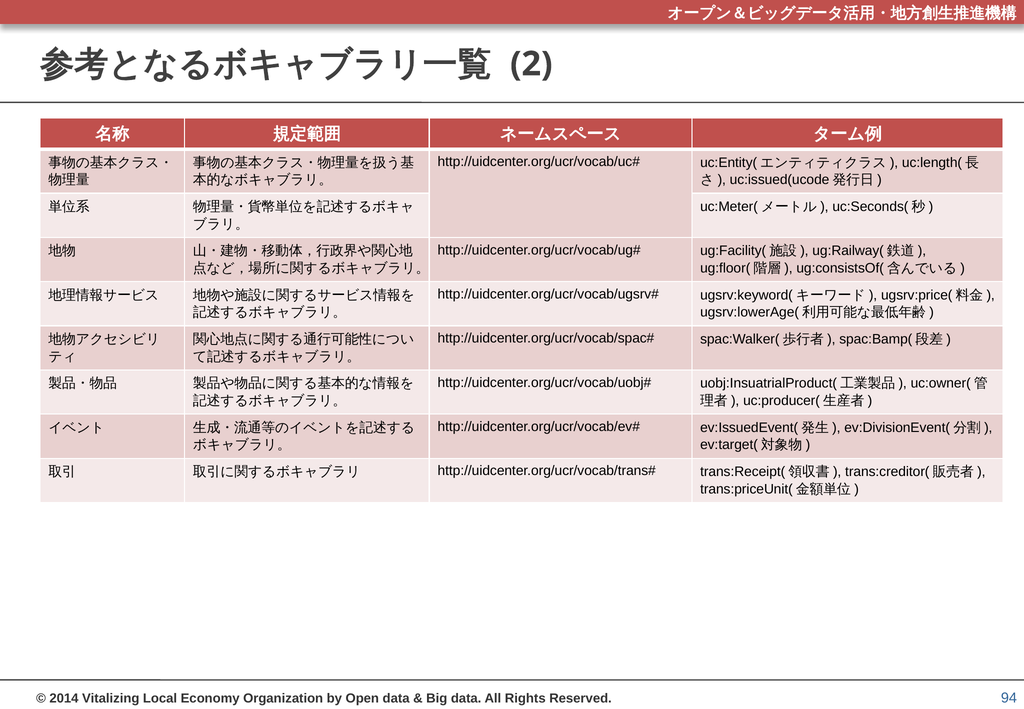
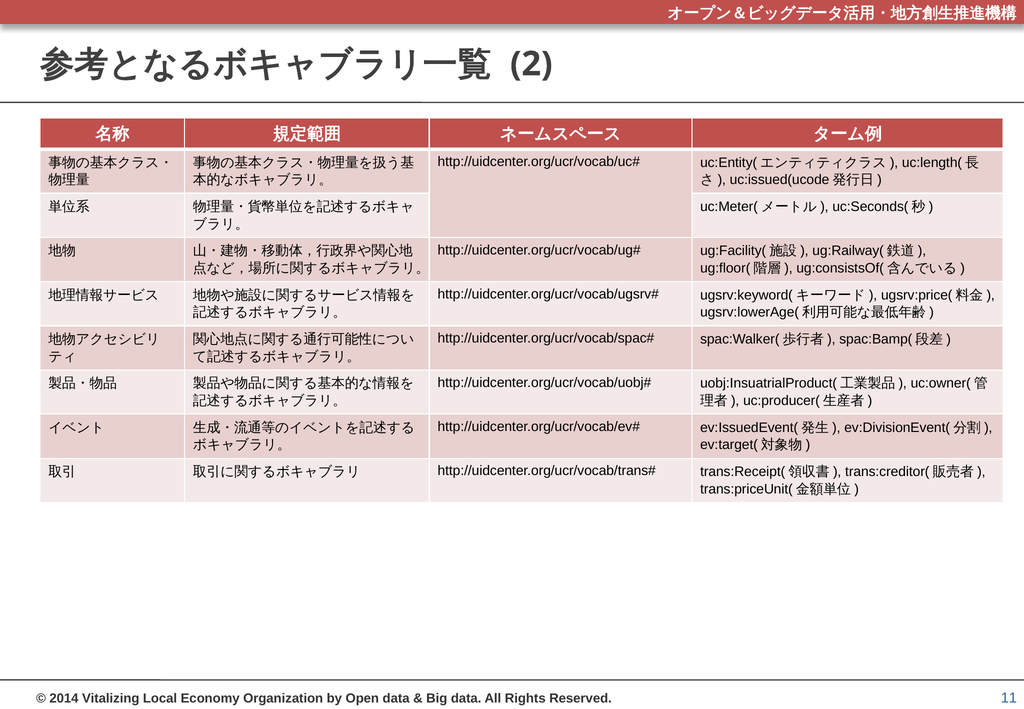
94: 94 -> 11 (1009, 698)
